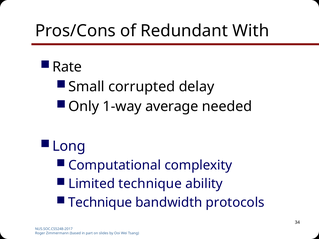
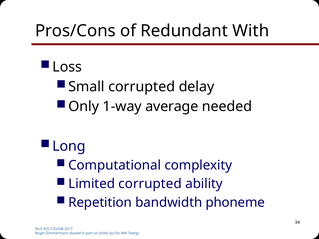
Rate: Rate -> Loss (67, 67)
Limited technique: technique -> corrupted (150, 184)
Technique: Technique -> Repetition (100, 203)
protocols: protocols -> phoneme (235, 203)
